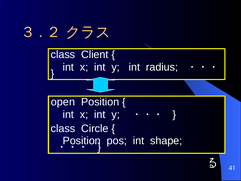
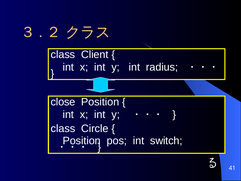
open: open -> close (63, 102)
shape: shape -> switch (166, 141)
